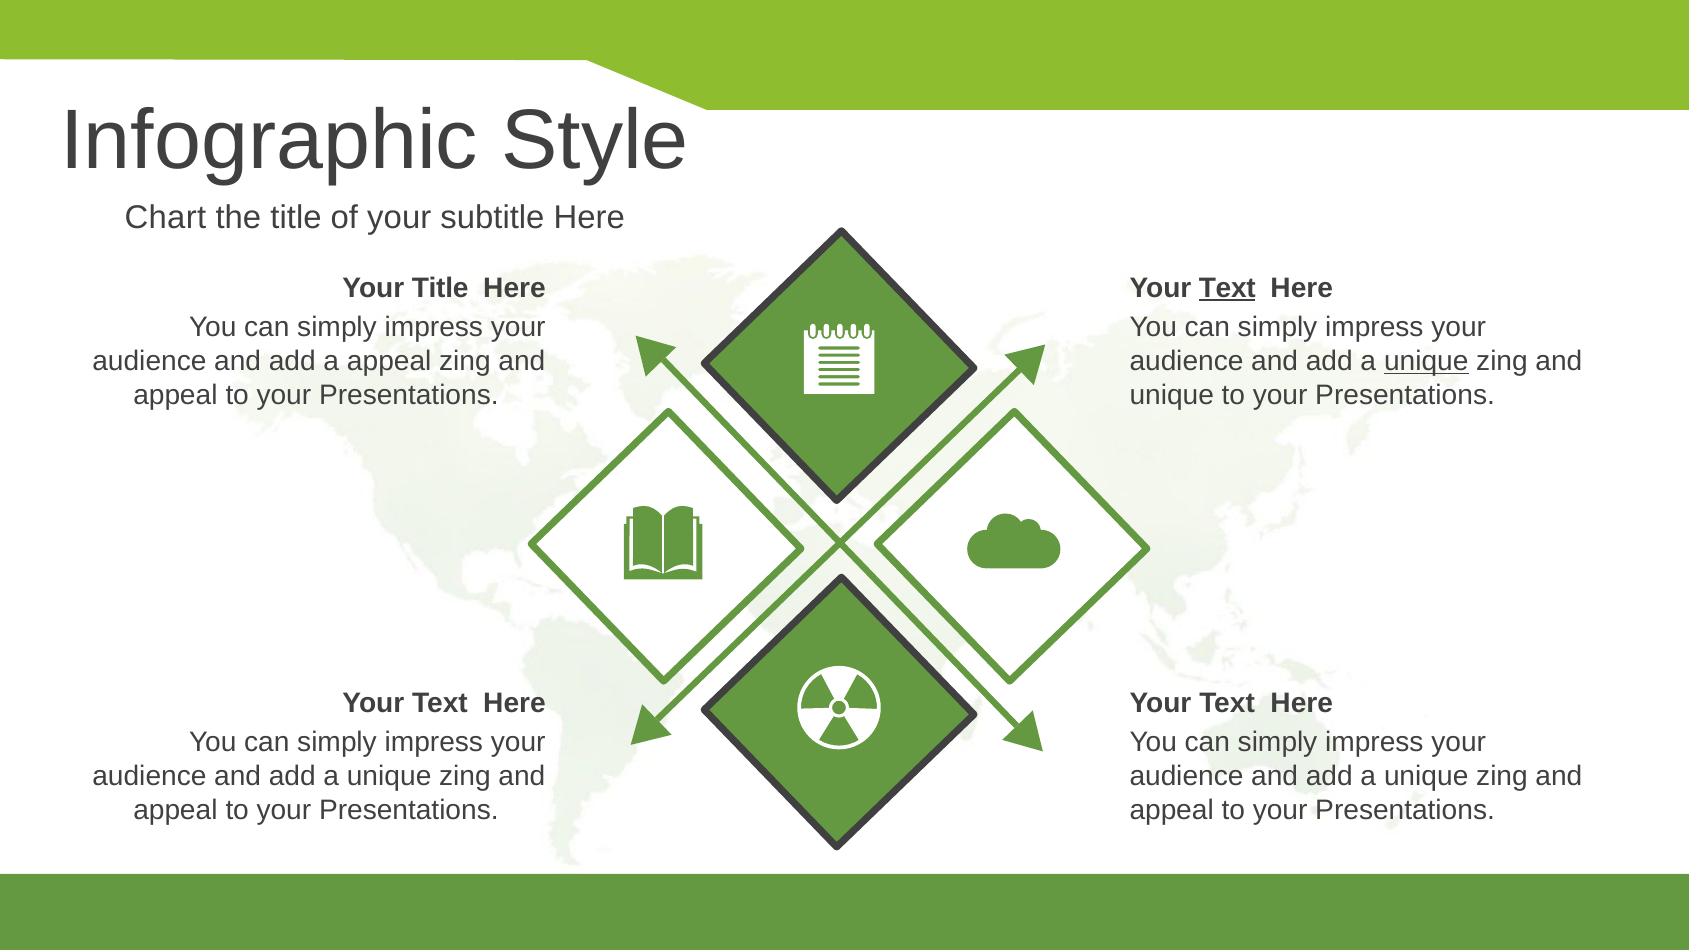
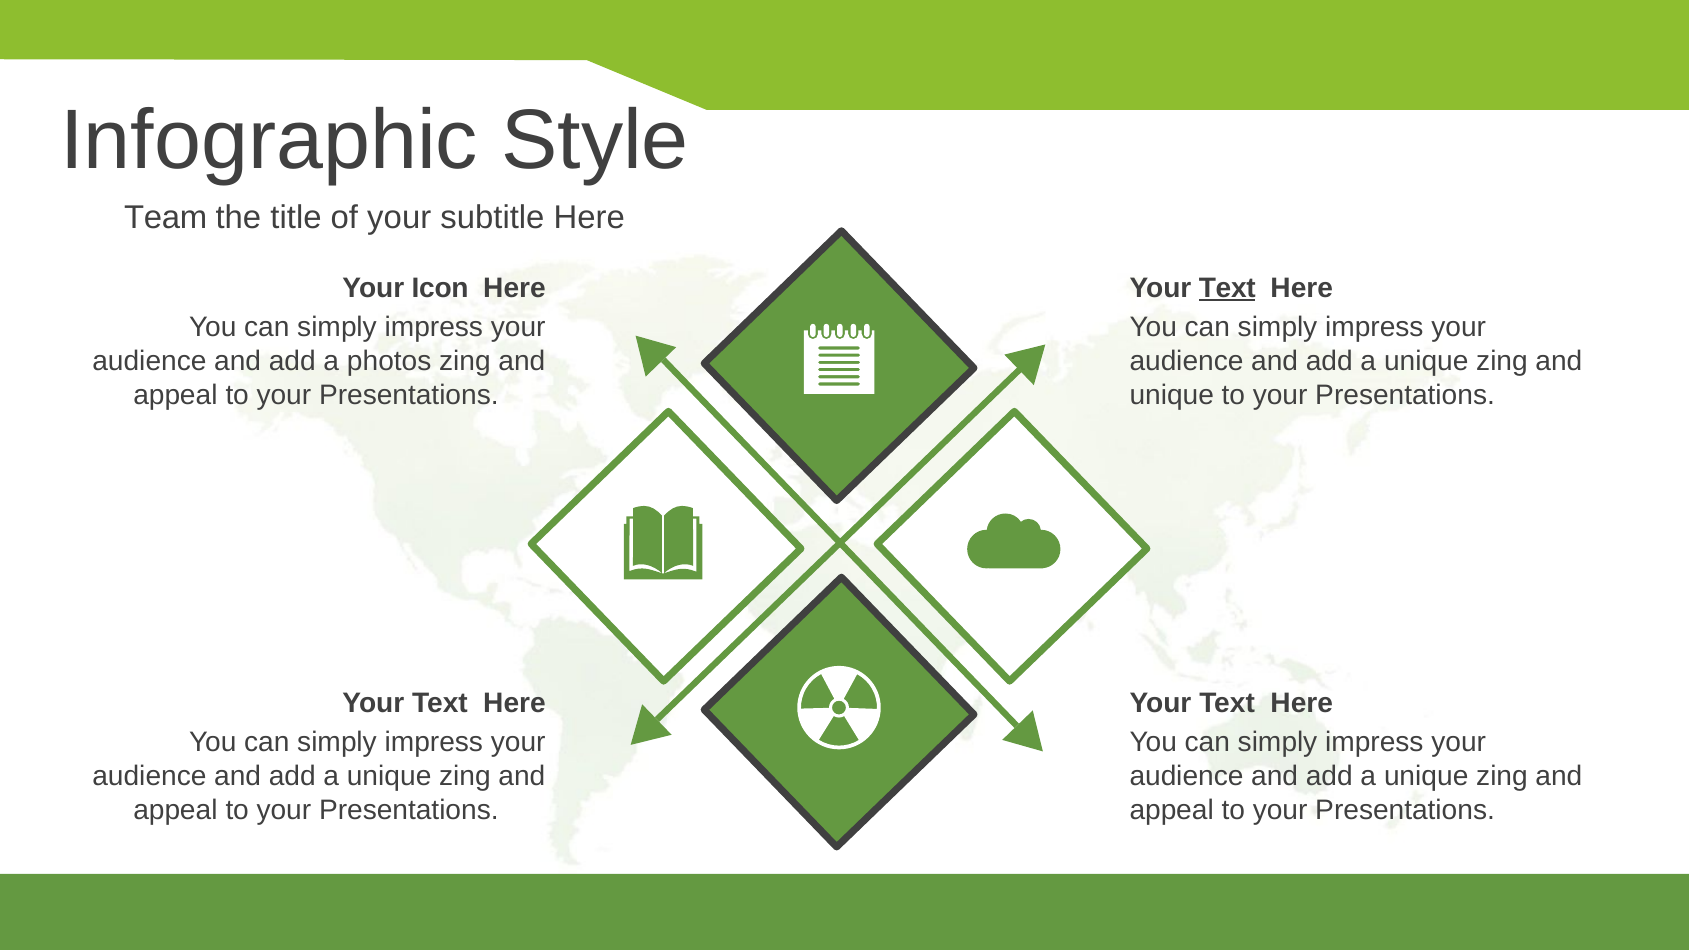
Chart: Chart -> Team (166, 217)
Your Title: Title -> Icon (440, 288)
a appeal: appeal -> photos (389, 362)
unique underline: present -> none (1426, 362)
